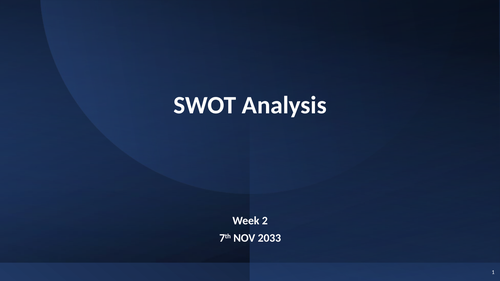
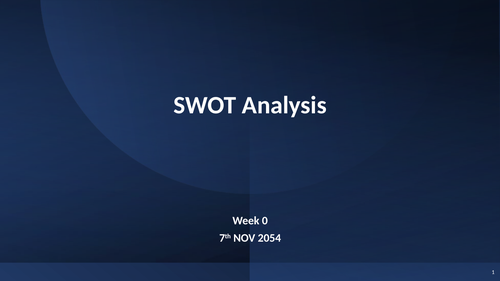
2: 2 -> 0 (265, 221)
2033: 2033 -> 2054 (269, 238)
